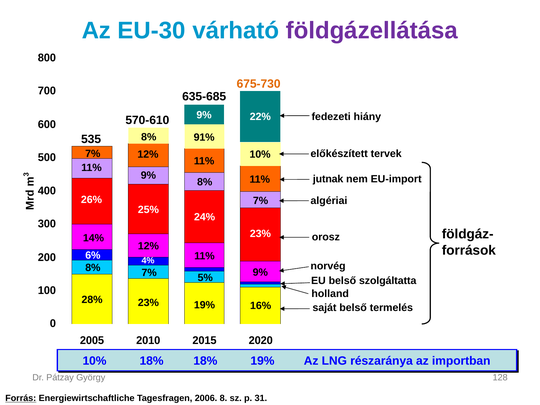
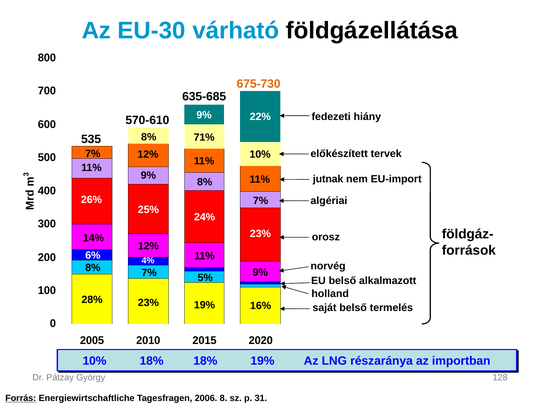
földgázellátása colour: purple -> black (372, 31)
91%: 91% -> 71% (204, 137)
szolgáltatta: szolgáltatta -> alkalmazott (388, 281)
